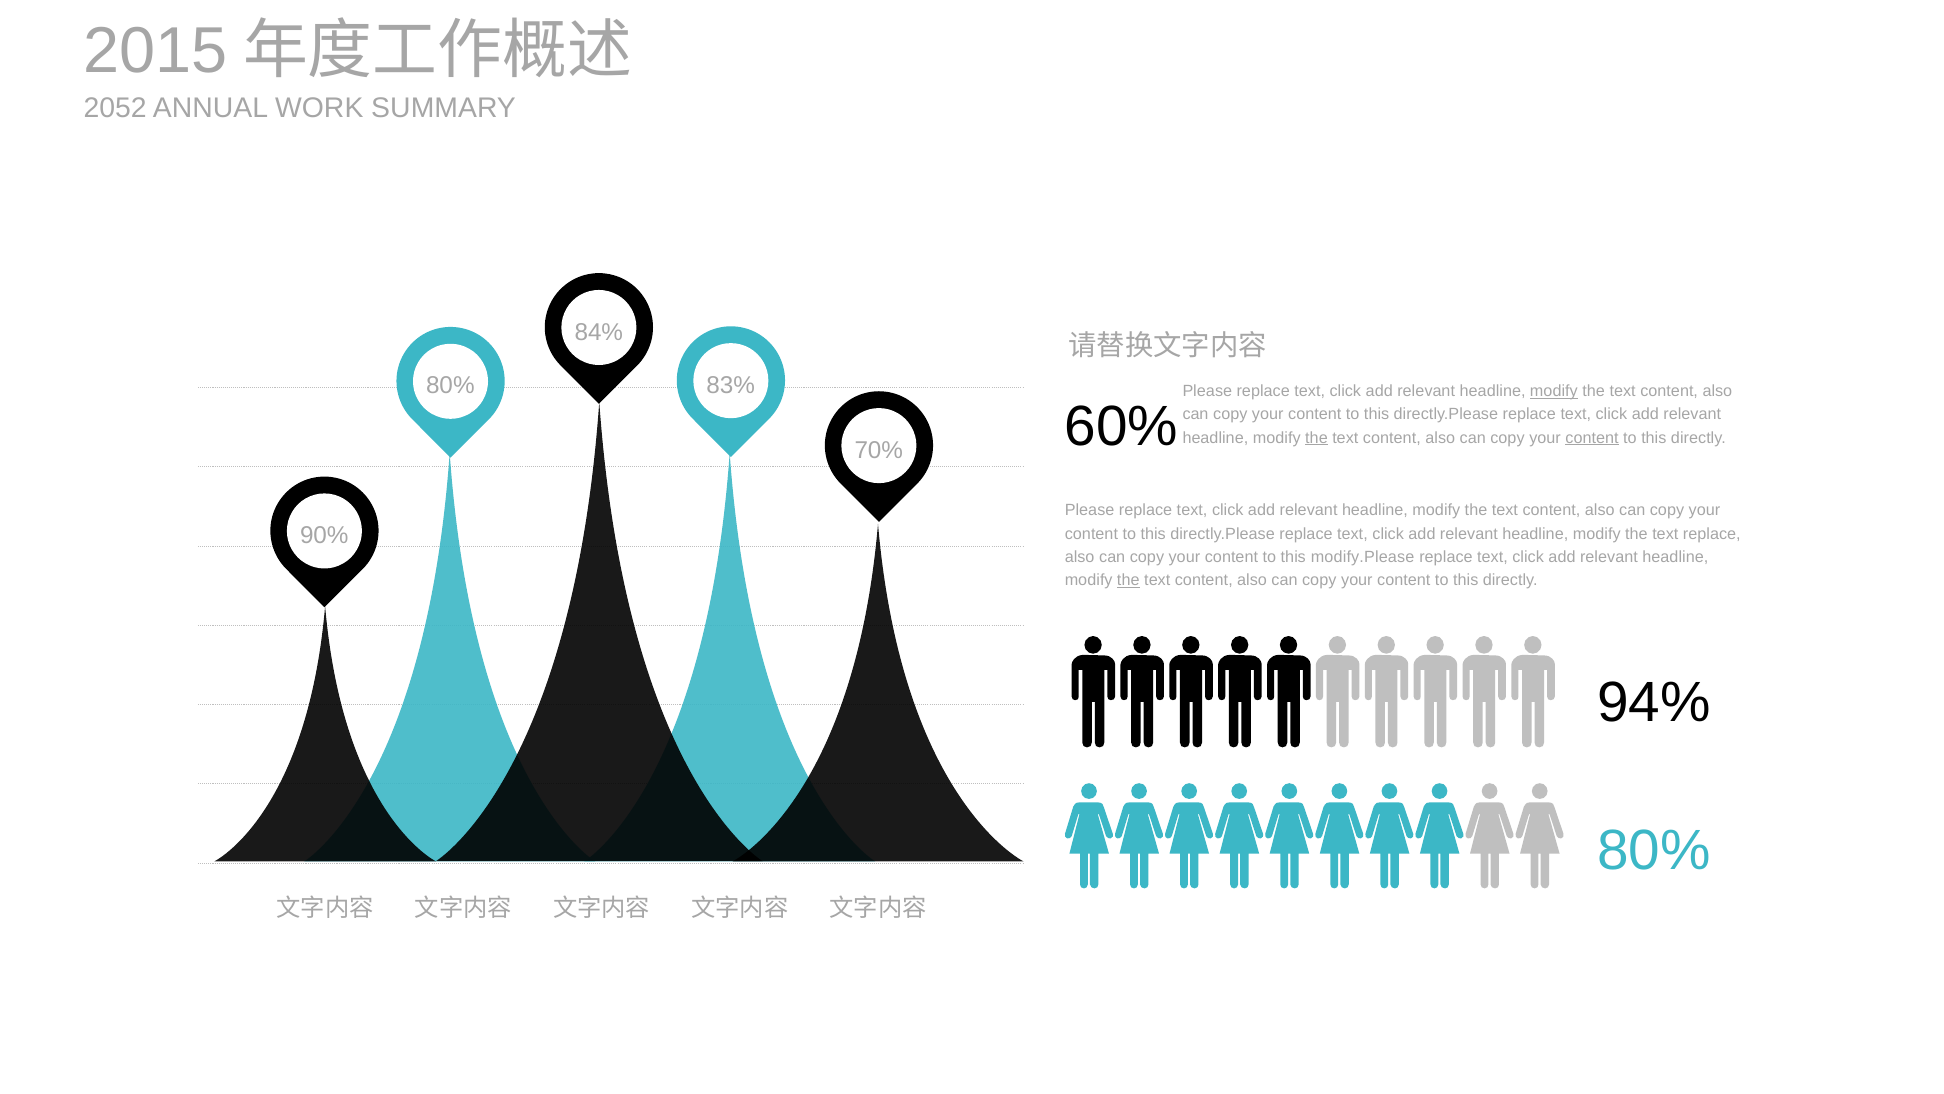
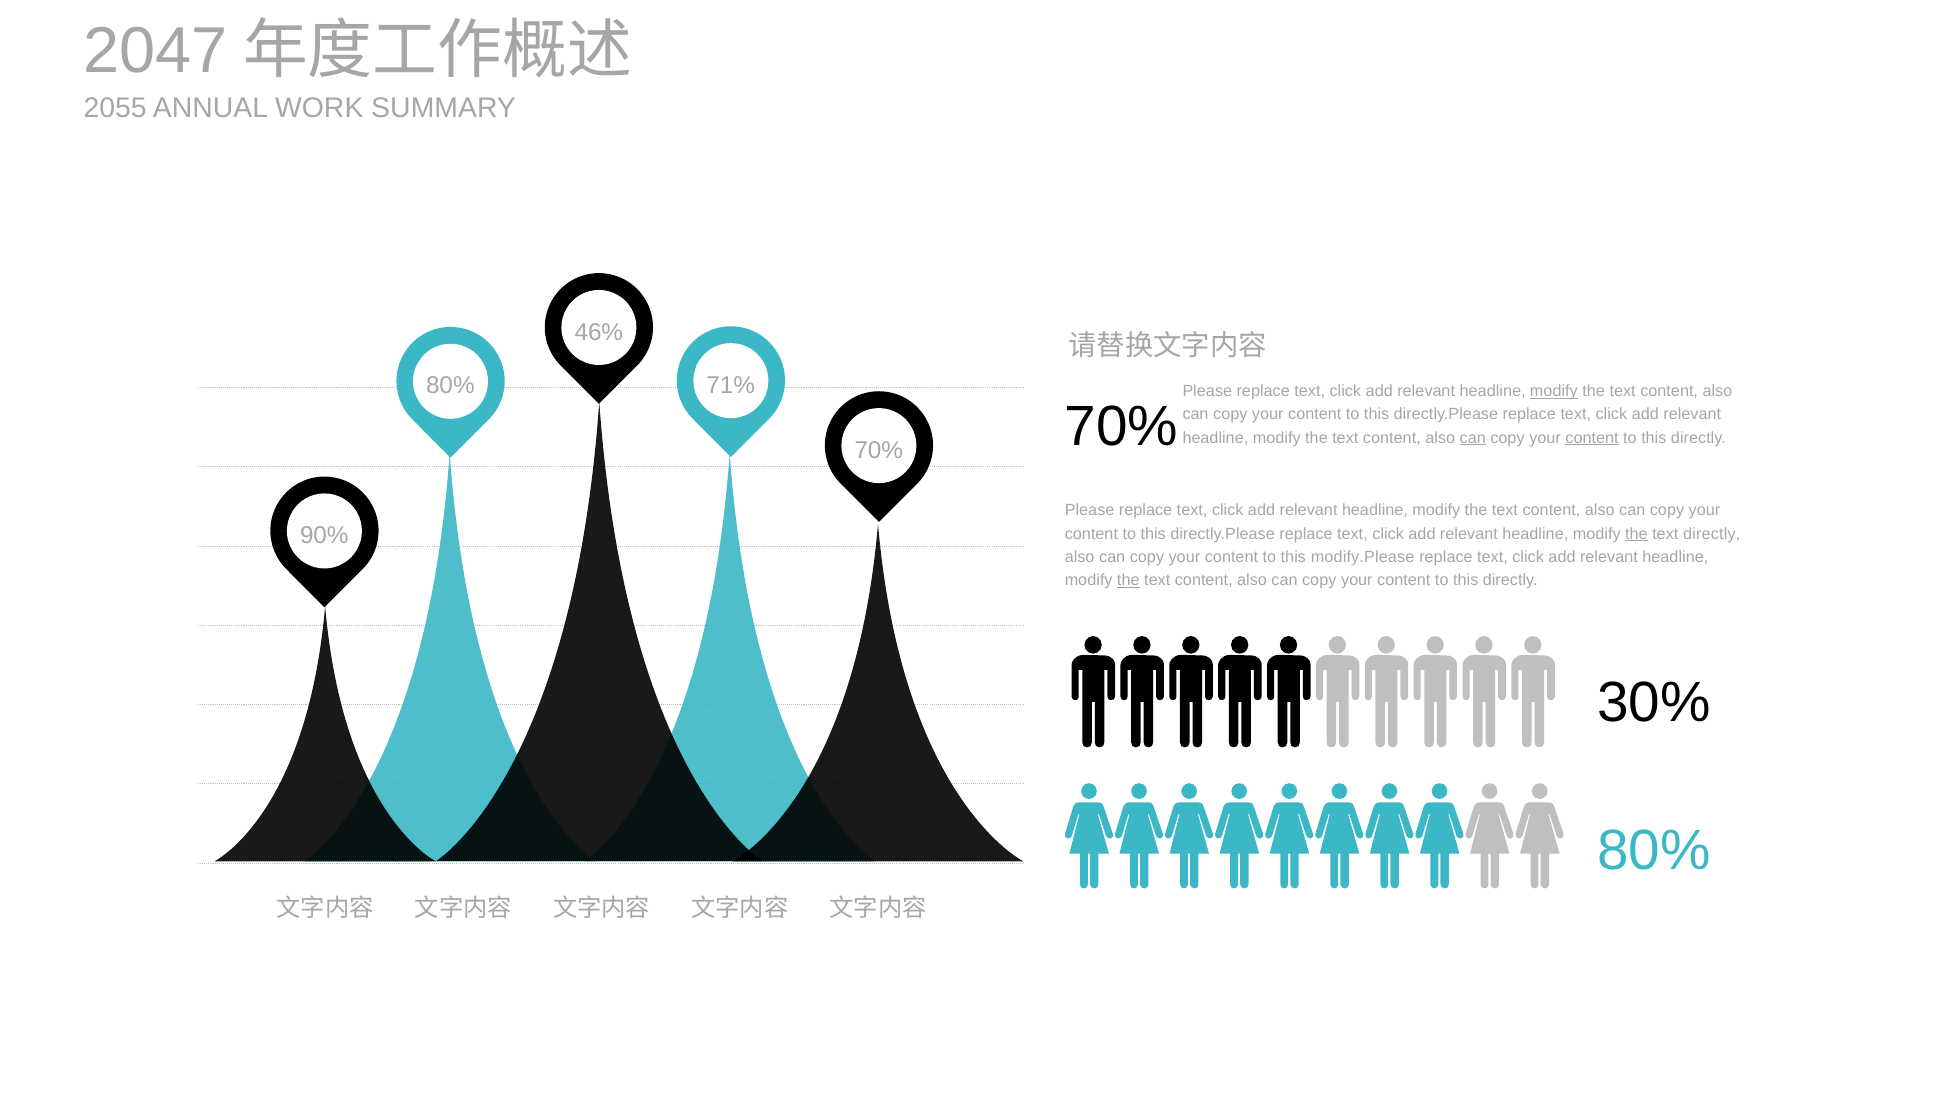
2015: 2015 -> 2047 (156, 51)
2052: 2052 -> 2055 (115, 108)
84%: 84% -> 46% (599, 332)
83%: 83% -> 71% (731, 385)
60%: 60% -> 70% (1122, 426)
the underline: present -> none (1316, 438)
can underline: none -> present (1473, 438)
the underline: none -> present (1636, 534)
text replace: replace -> directly (1712, 534)
94%: 94% -> 30% (1654, 702)
